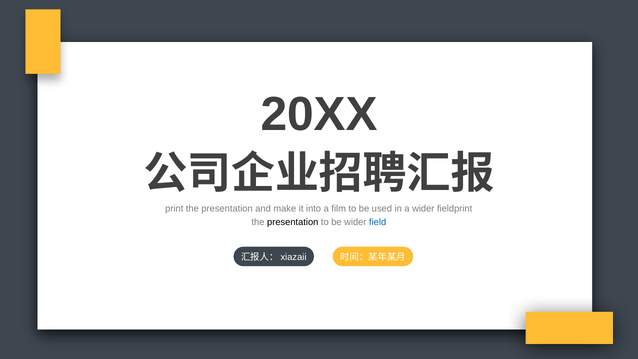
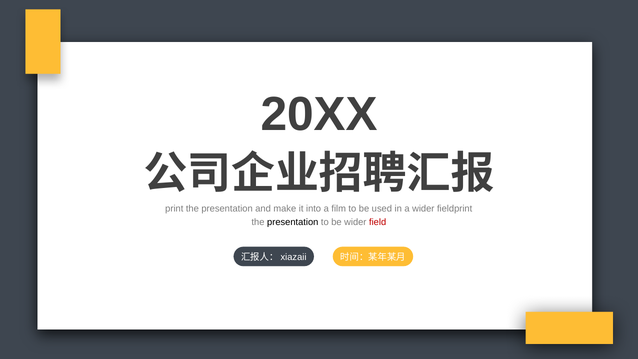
field colour: blue -> red (378, 222)
